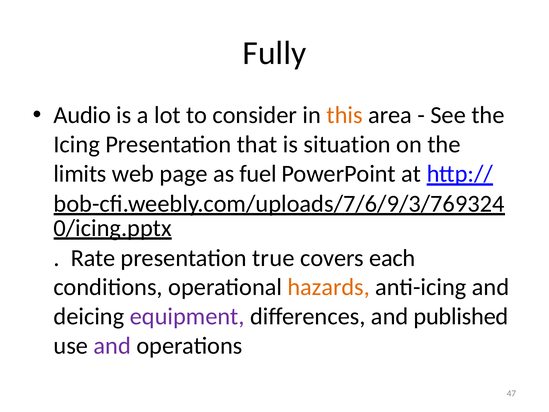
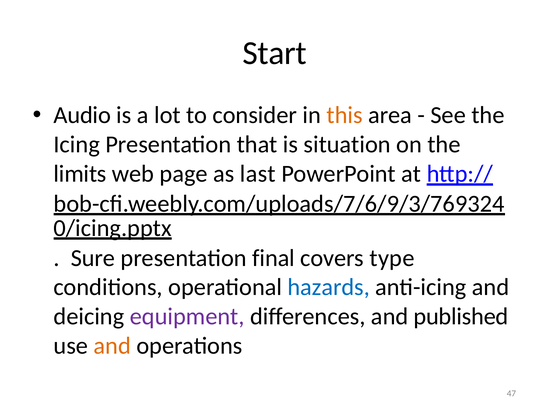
Fully: Fully -> Start (275, 53)
fuel: fuel -> last (258, 174)
Rate: Rate -> Sure (93, 258)
true: true -> final (274, 258)
each: each -> type (392, 258)
hazards colour: orange -> blue (329, 287)
and colour: purple -> orange (112, 346)
